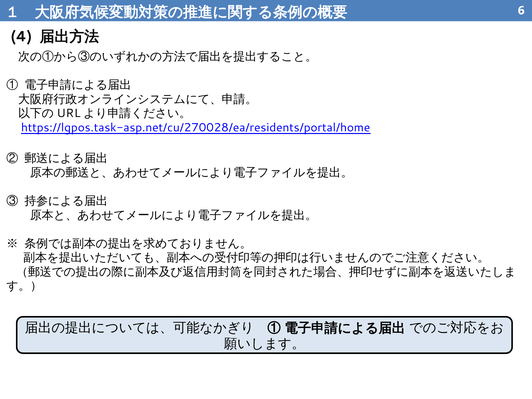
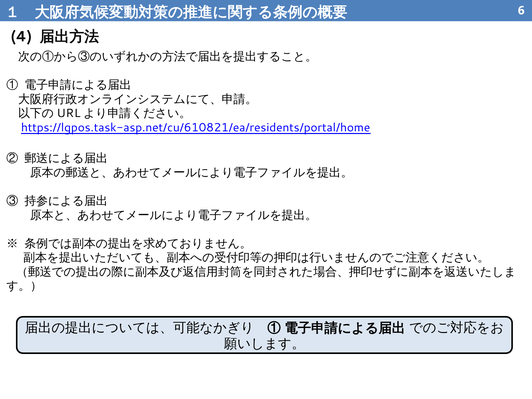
https://lgpos.task-asp.net/cu/270028/ea/residents/portal/home: https://lgpos.task-asp.net/cu/270028/ea/residents/portal/home -> https://lgpos.task-asp.net/cu/610821/ea/residents/portal/home (196, 128)
